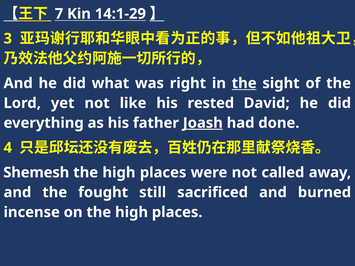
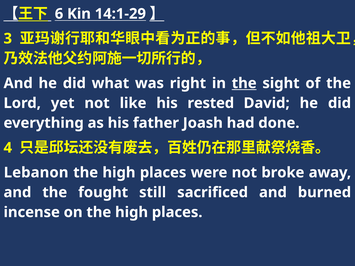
7: 7 -> 6 (59, 14)
Joash underline: present -> none (203, 123)
Shemesh: Shemesh -> Lebanon (36, 173)
called: called -> broke (283, 173)
